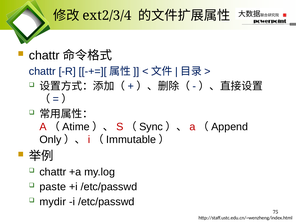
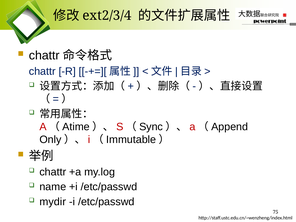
paste: paste -> name (53, 187)
